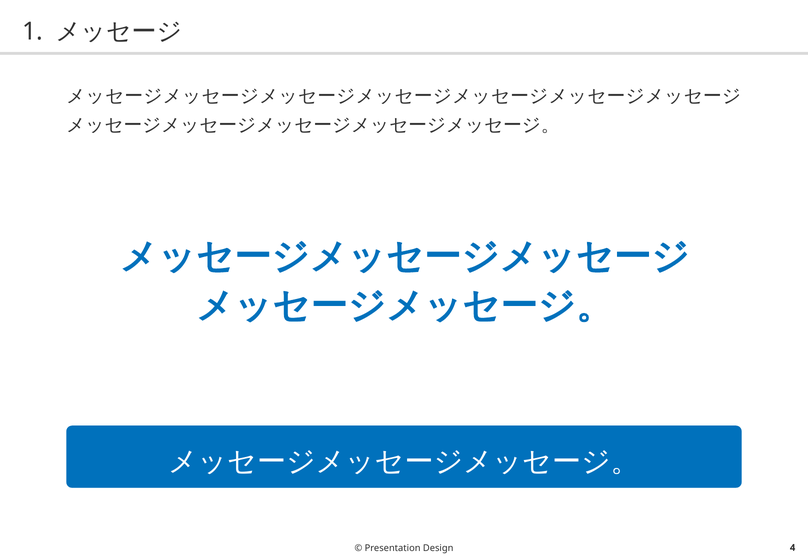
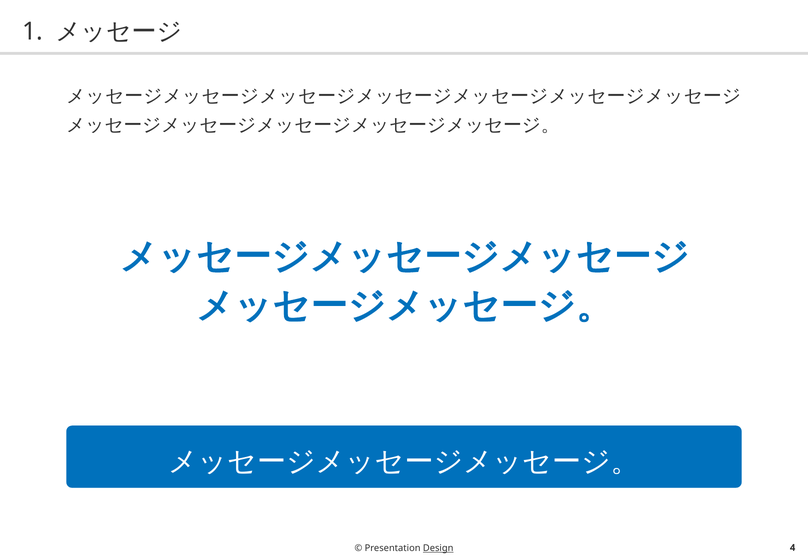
Design underline: none -> present (438, 548)
